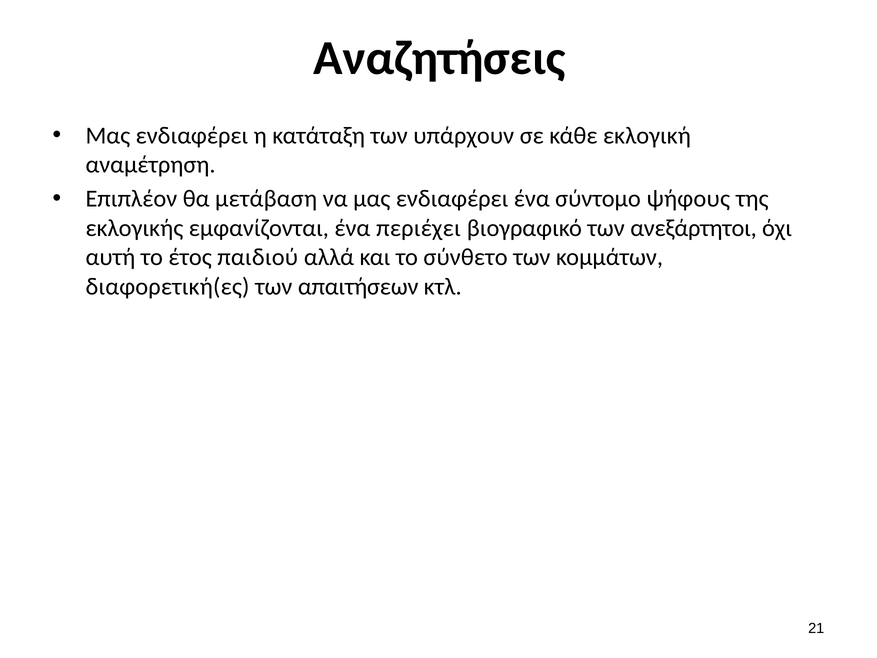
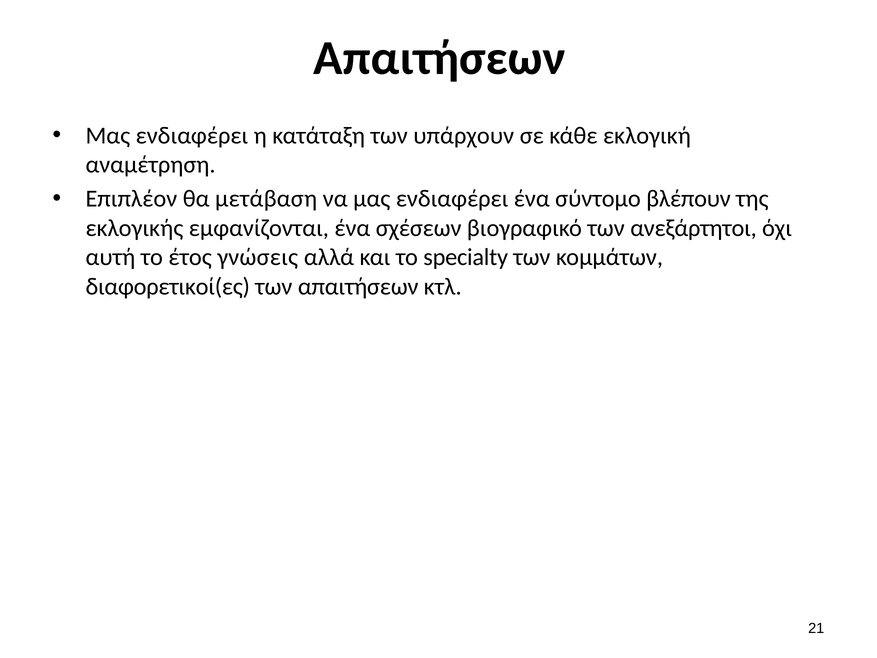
Αναζητήσεις: Αναζητήσεις -> Απαιτήσεων (439, 58)
ψήφους: ψήφους -> βλέπουν (688, 199)
περιέχει: περιέχει -> σχέσεων (419, 228)
παιδιού: παιδιού -> γνώσεις (258, 257)
σύνθετο: σύνθετο -> specialty (466, 257)
διαφορετική(ες: διαφορετική(ες -> διαφορετικοί(ες (168, 287)
